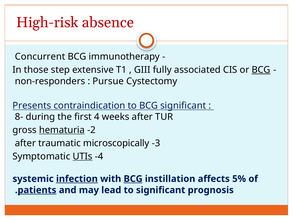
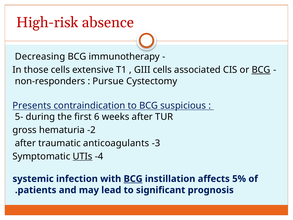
Concurrent: Concurrent -> Decreasing (40, 57)
those step: step -> cells (60, 70)
GIII fully: fully -> cells (162, 70)
BCG significant: significant -> suspicious (183, 105)
8-: 8- -> 5- (19, 117)
first 4: 4 -> 6 (97, 117)
hematuria underline: present -> none (62, 130)
microscopically: microscopically -> anticoagulants (116, 143)
infection underline: present -> none (77, 179)
patients underline: present -> none (37, 190)
